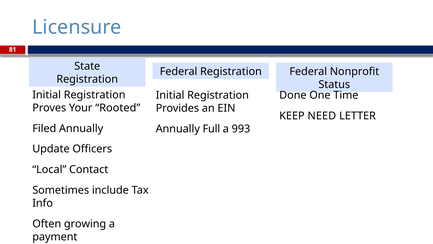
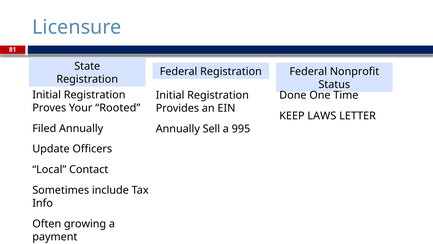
NEED: NEED -> LAWS (322, 116)
Full: Full -> Sell (211, 129)
993: 993 -> 995 (241, 129)
